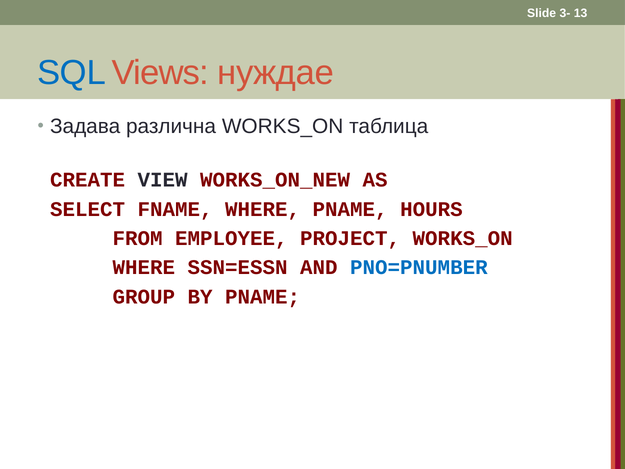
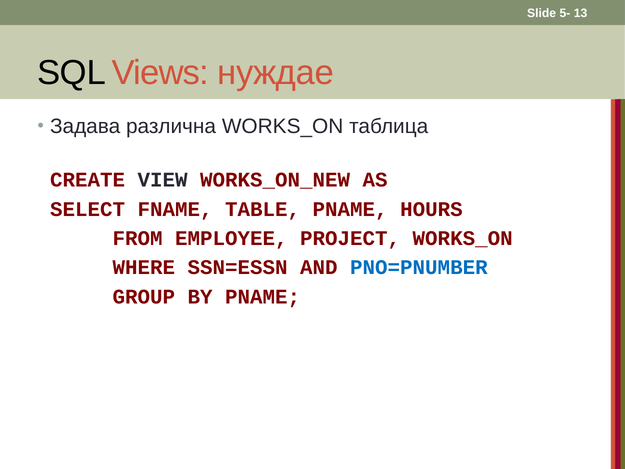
3-: 3- -> 5- (565, 13)
SQL colour: blue -> black (72, 73)
FNAME WHERE: WHERE -> TABLE (263, 209)
